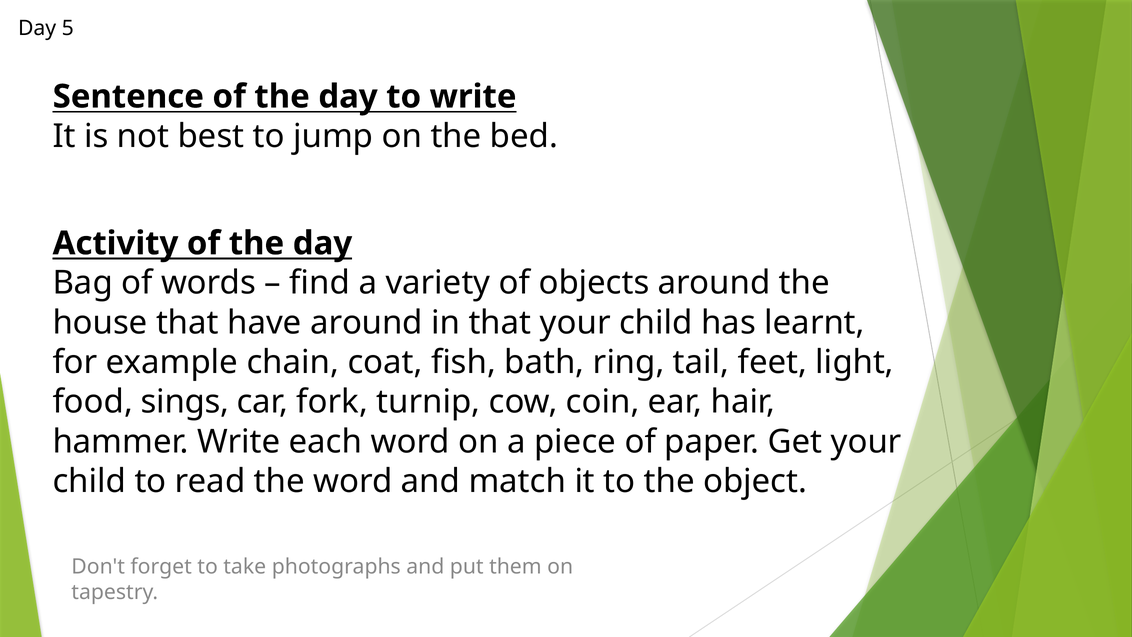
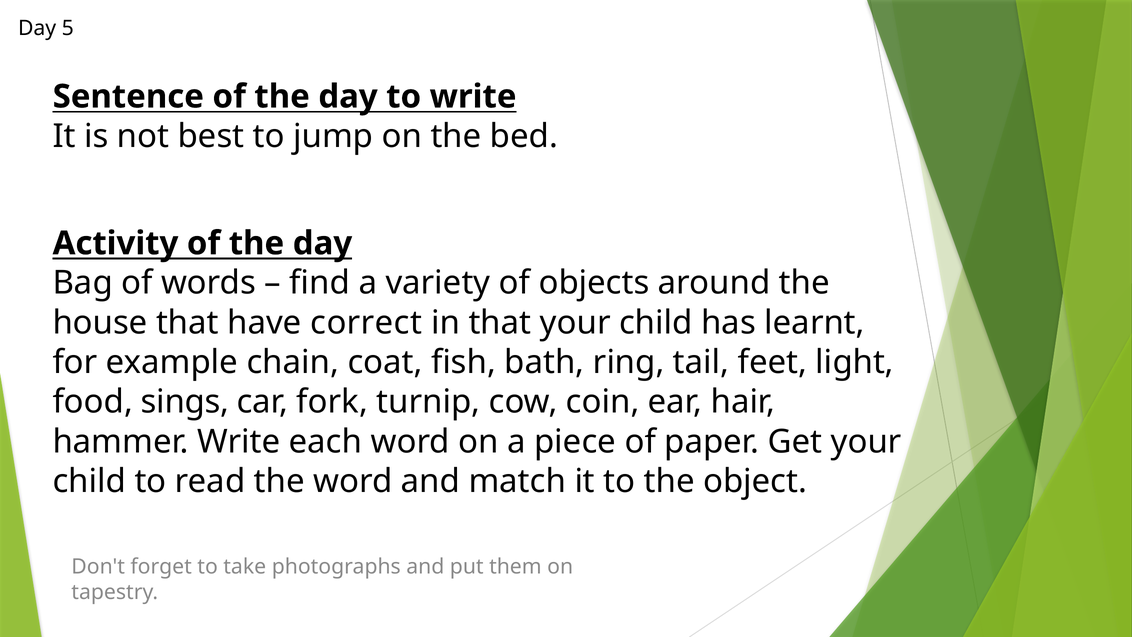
have around: around -> correct (366, 323)
